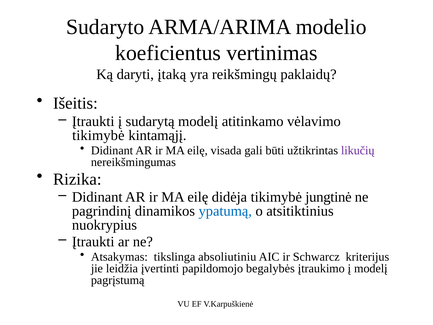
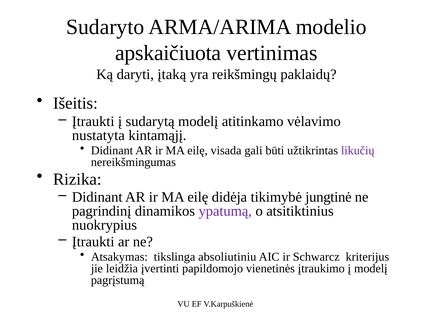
koeficientus: koeficientus -> apskaičiuota (168, 53)
tikimybė: tikimybė -> nustatyta (98, 135)
ypatumą colour: blue -> purple (225, 211)
begalybės: begalybės -> vienetinės (270, 268)
